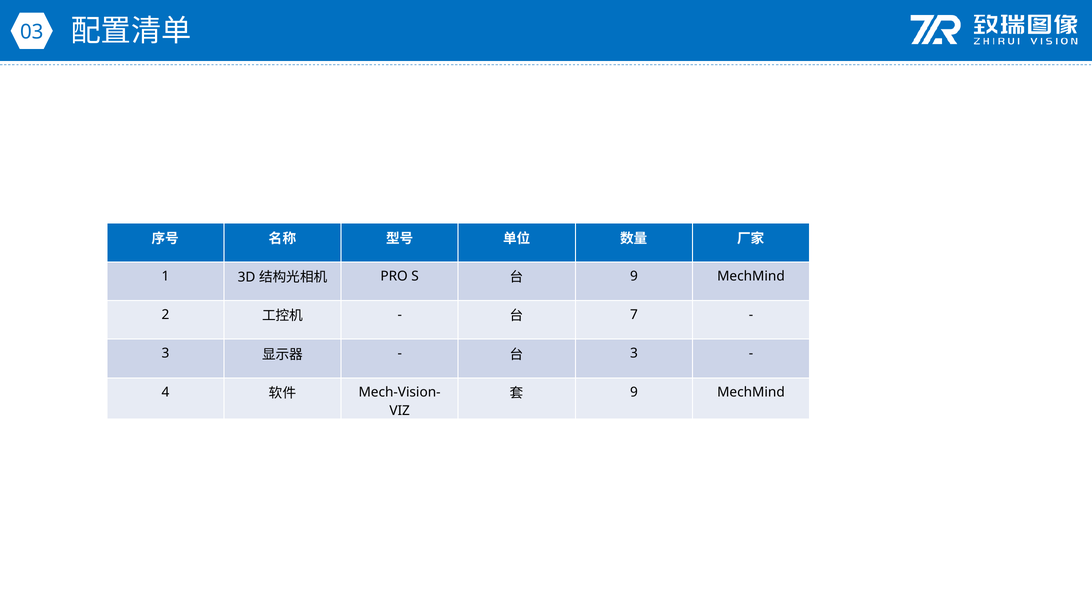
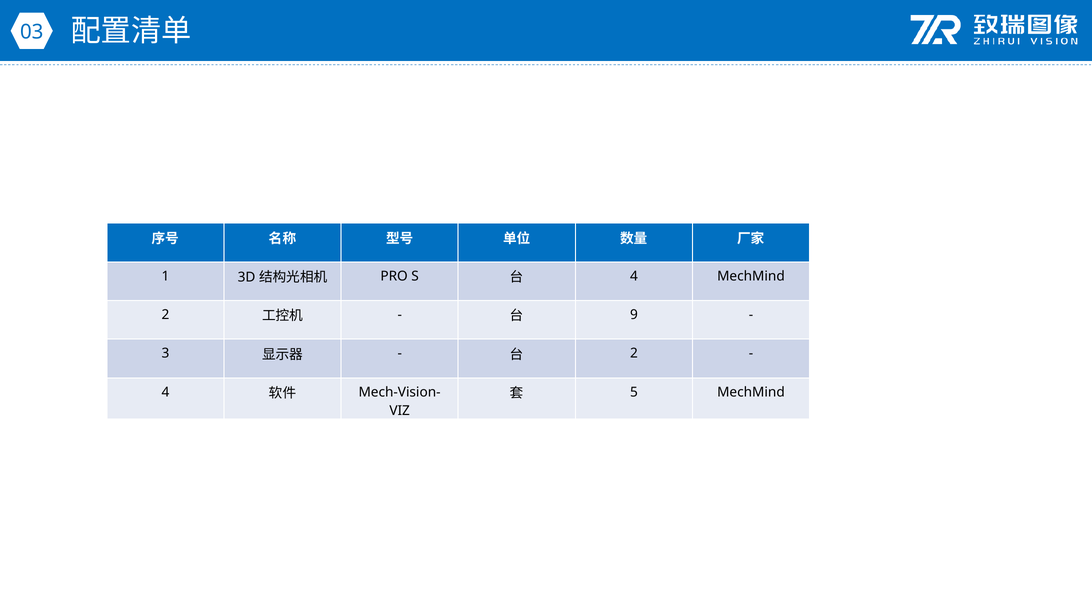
9: 9 -> 4 (634, 276)
7: 7 -> 9 (634, 315)
3: 3 -> 2 (634, 354)
9: 9 -> 5 (634, 392)
